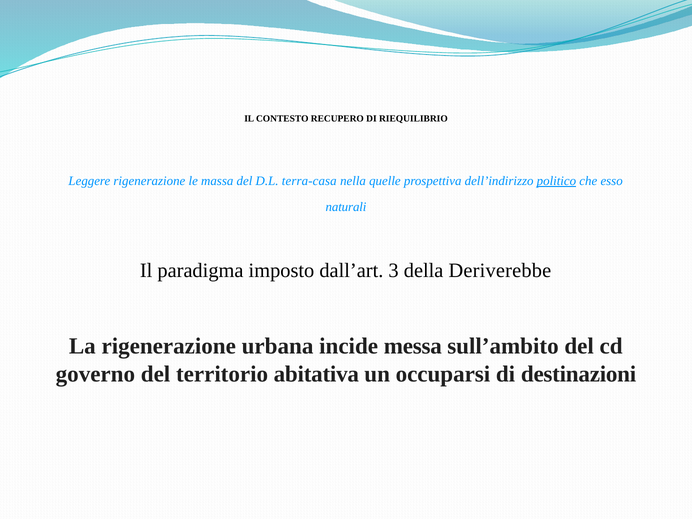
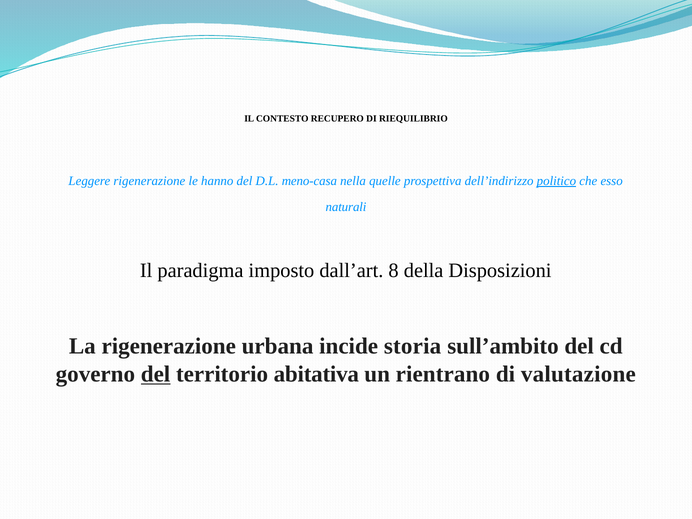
massa: massa -> hanno (217, 181)
terra-casa: terra-casa -> meno-casa (309, 181)
3: 3 -> 8 (394, 271)
Deriverebbe: Deriverebbe -> Disposizioni (500, 271)
messa: messa -> storia (413, 346)
del underline: none -> present (156, 374)
occuparsi: occuparsi -> rientrano (443, 374)
destinazioni: destinazioni -> valutazione (578, 374)
